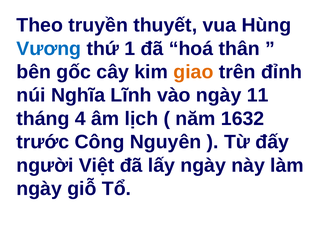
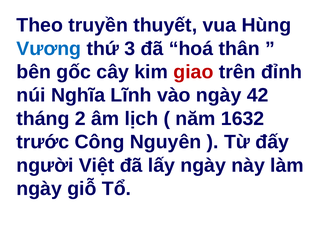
1: 1 -> 3 (130, 49)
giao colour: orange -> red (193, 72)
11: 11 -> 42 (258, 95)
4: 4 -> 2 (80, 119)
